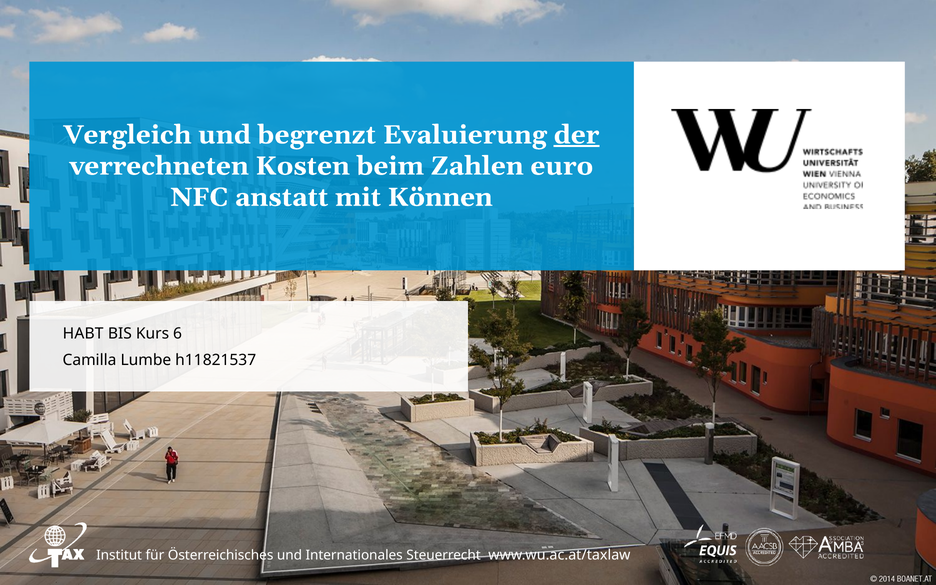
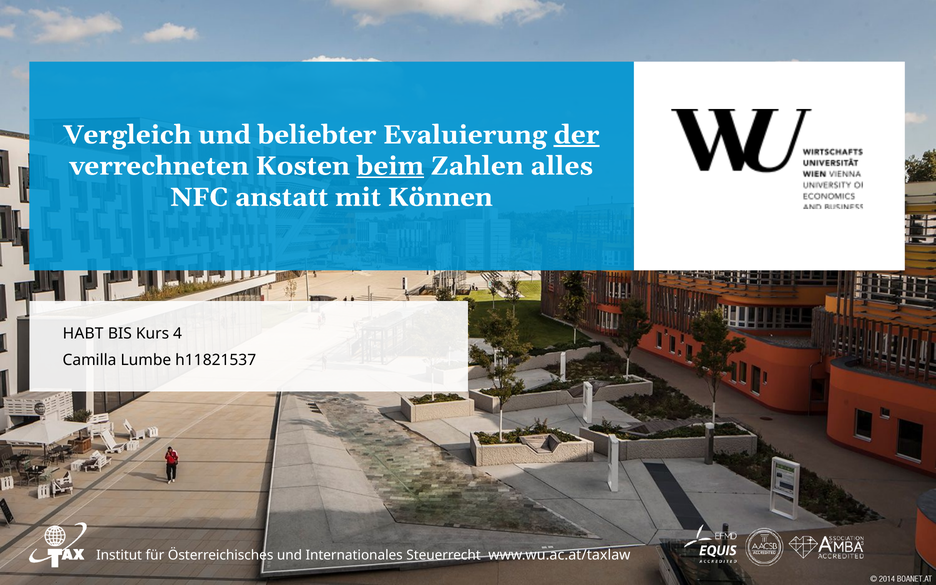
begrenzt: begrenzt -> beliebter (317, 135)
beim underline: none -> present (390, 166)
euro: euro -> alles (562, 166)
6: 6 -> 4 (177, 334)
